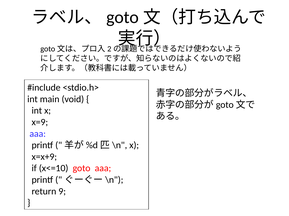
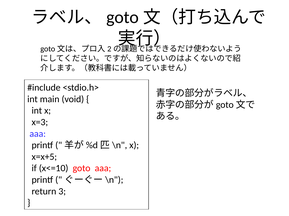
x=9: x=9 -> x=3 (40, 123)
x=x+9: x=x+9 -> x=x+5 (44, 157)
9: 9 -> 3 (62, 192)
